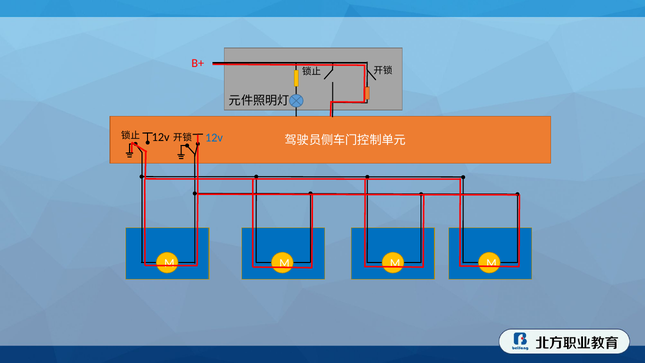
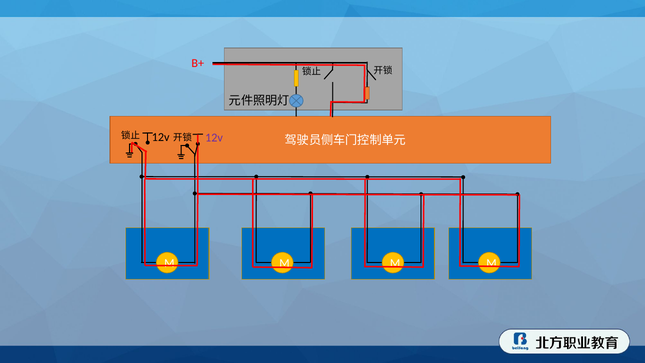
12v colour: blue -> purple (214, 138)
